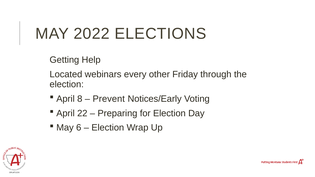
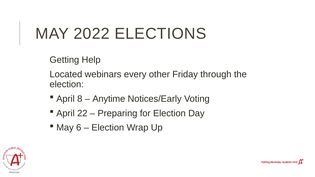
Prevent: Prevent -> Anytime (109, 99)
